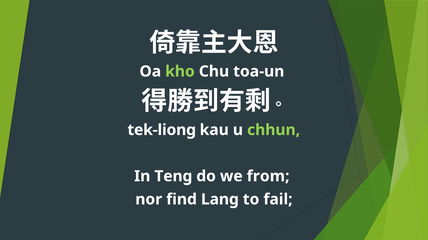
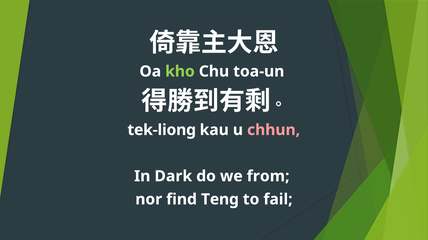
chhun colour: light green -> pink (274, 130)
Teng: Teng -> Dark (173, 177)
Lang: Lang -> Teng (220, 200)
